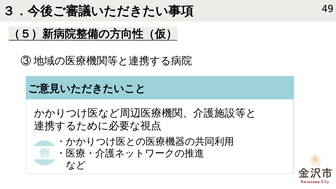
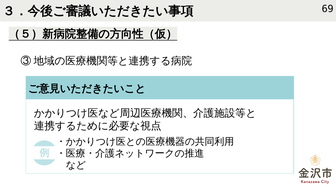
49: 49 -> 69 (328, 9)
